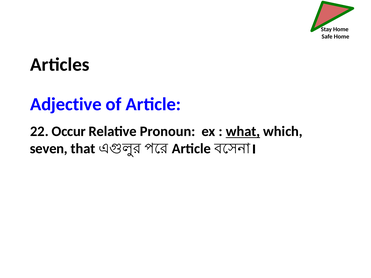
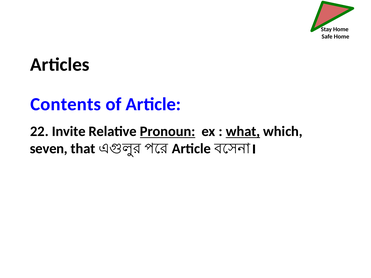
Adjective: Adjective -> Contents (66, 104)
Occur: Occur -> Invite (69, 132)
Pronoun underline: none -> present (168, 132)
